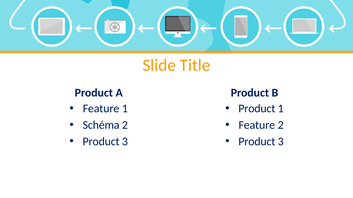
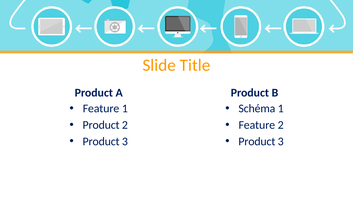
Product: Product -> Schéma (257, 109)
Schéma: Schéma -> Product (101, 125)
